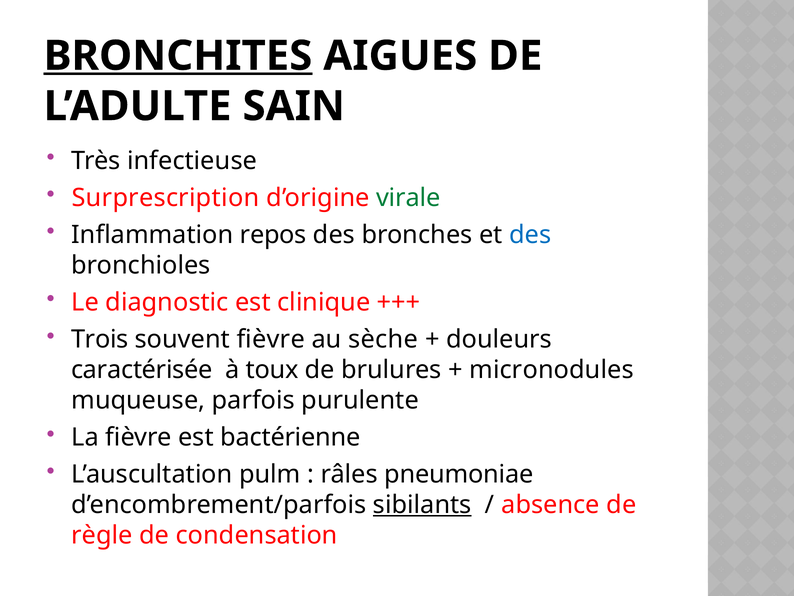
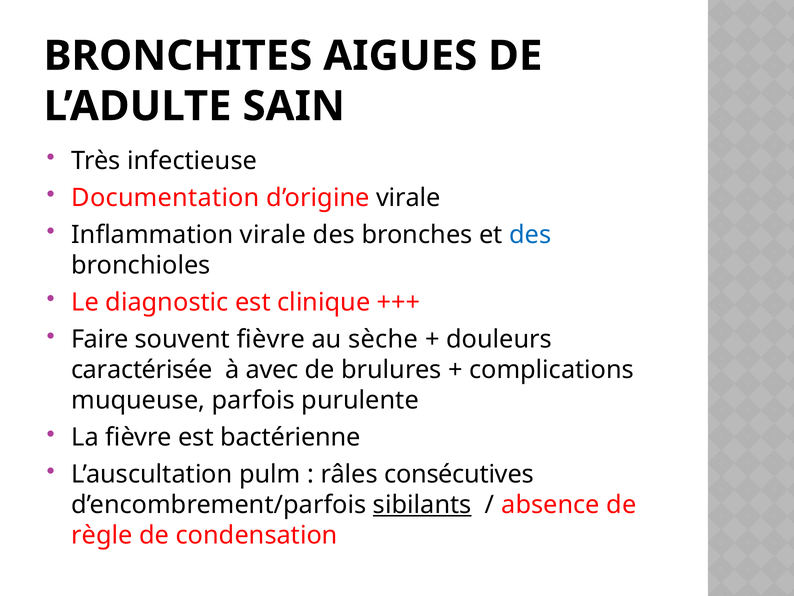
BRONCHITES underline: present -> none (178, 56)
Surprescription: Surprescription -> Documentation (165, 198)
virale colour: green -> black (408, 198)
Inflammation repos: repos -> virale (273, 235)
Trois: Trois -> Faire (100, 339)
toux: toux -> avec (272, 370)
micronodules: micronodules -> complications (552, 370)
pneumoniae: pneumoniae -> consécutives (459, 474)
